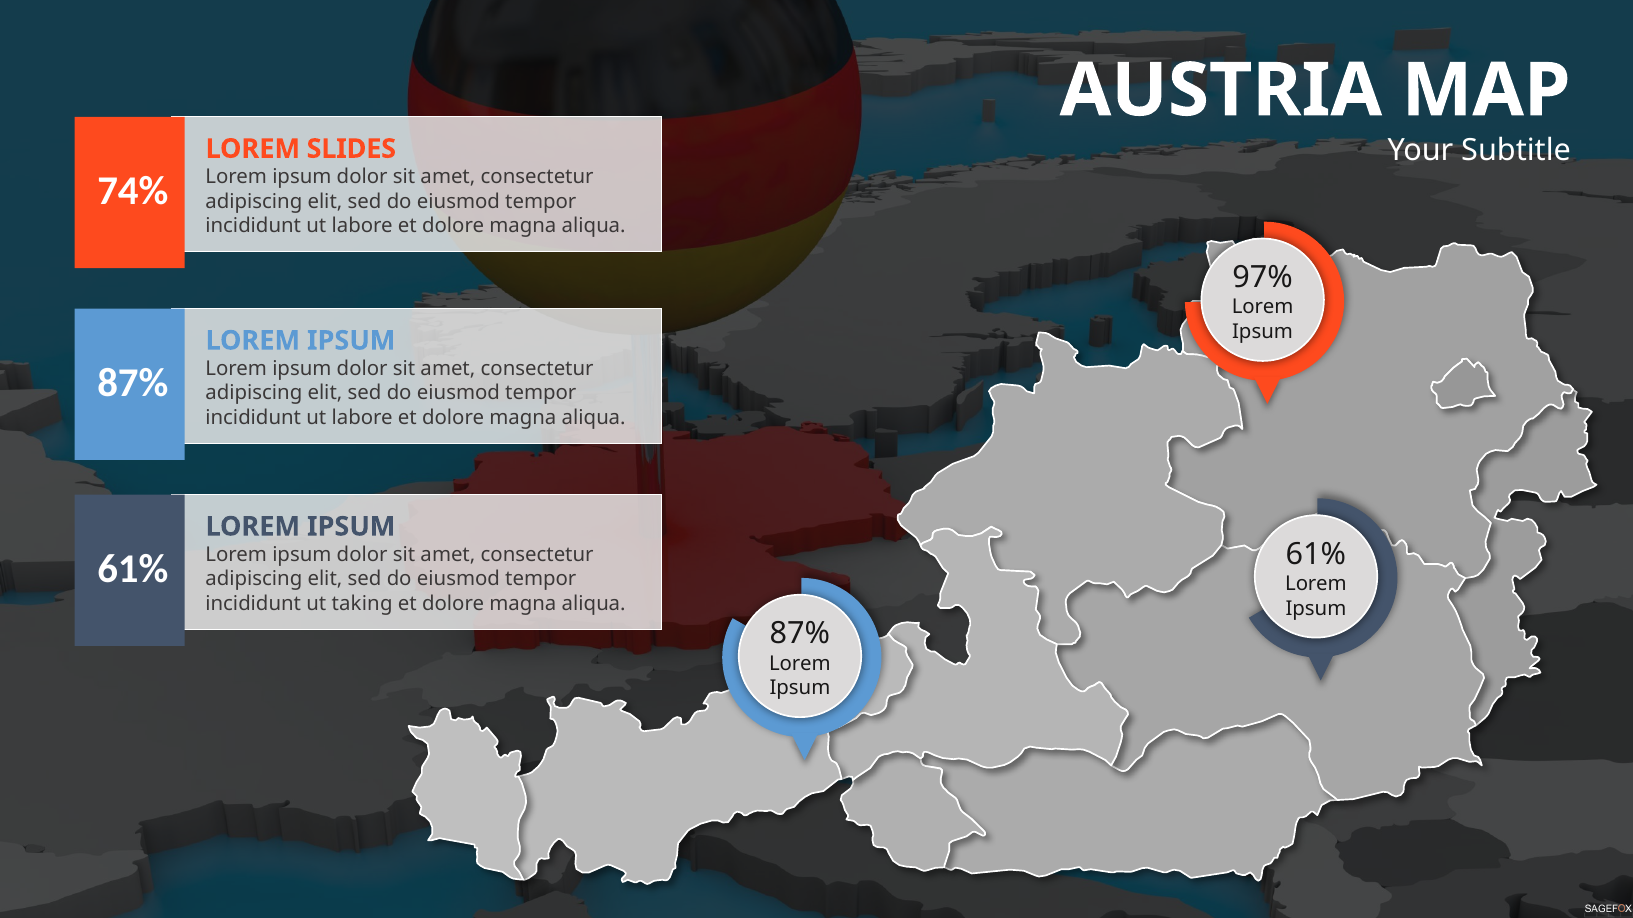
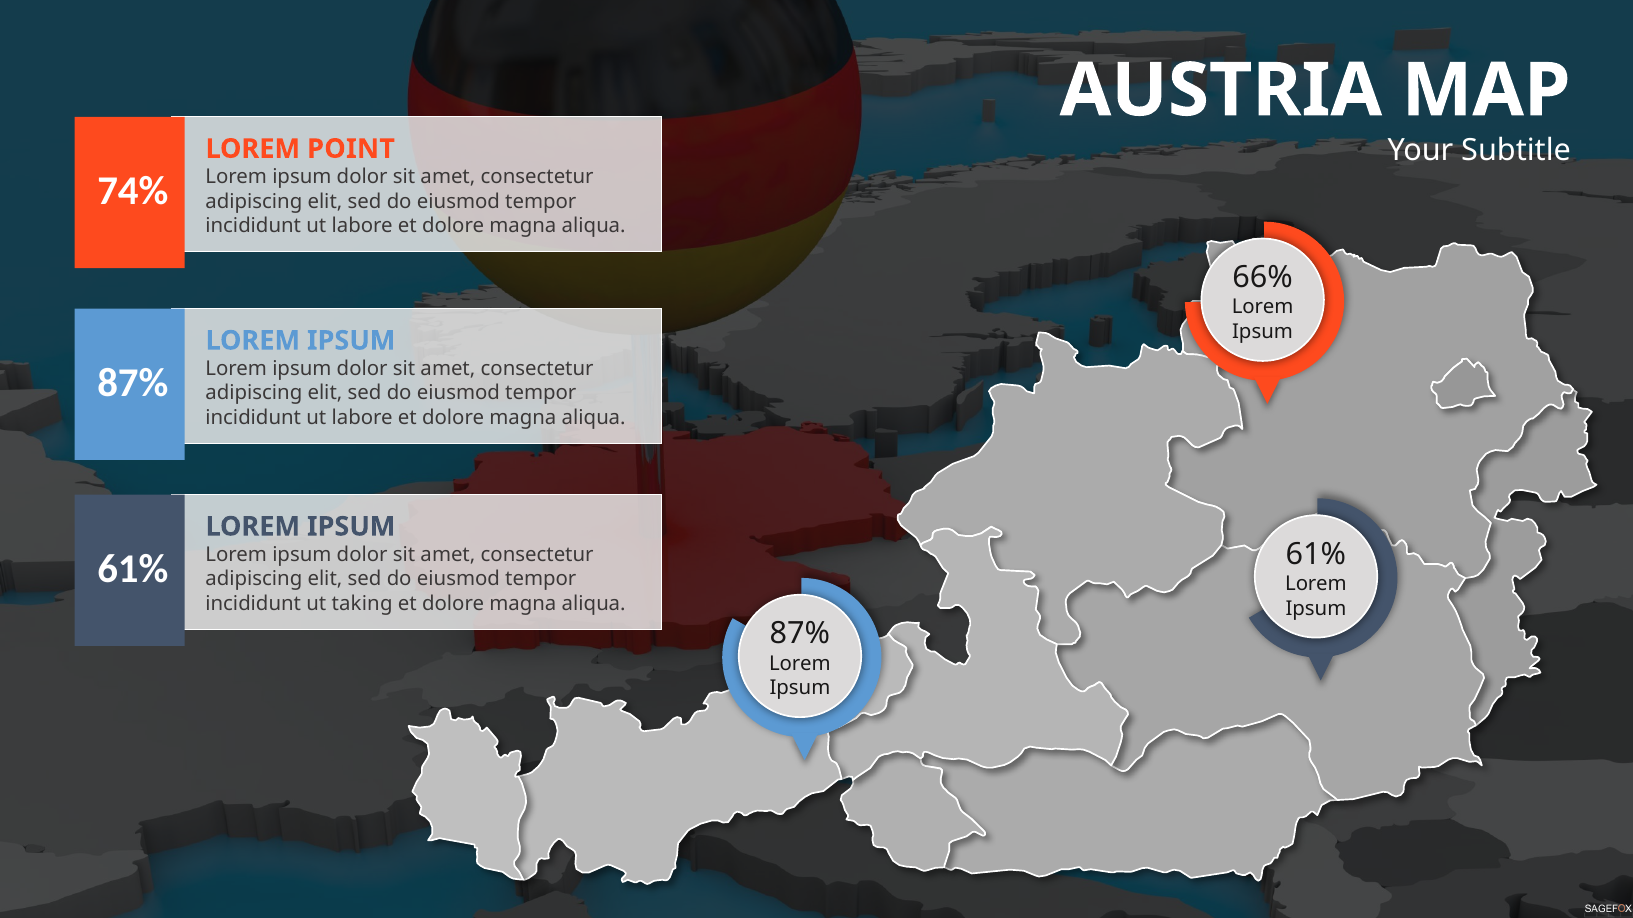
SLIDES: SLIDES -> POINT (351, 149)
97%: 97% -> 66% (1263, 278)
